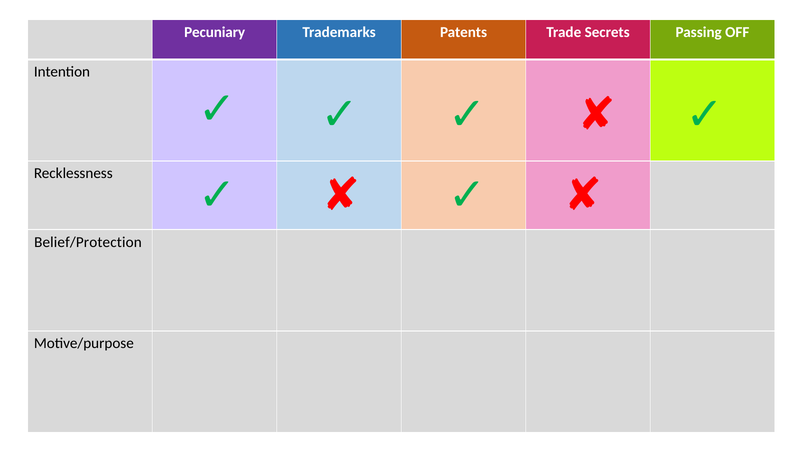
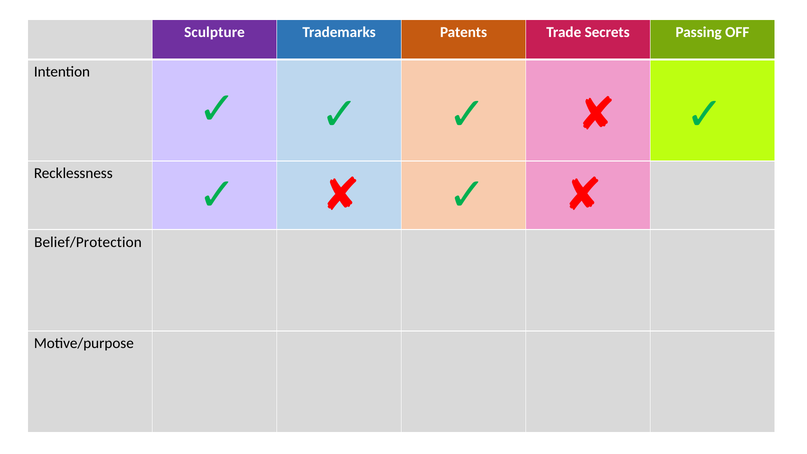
Pecuniary: Pecuniary -> Sculpture (215, 32)
